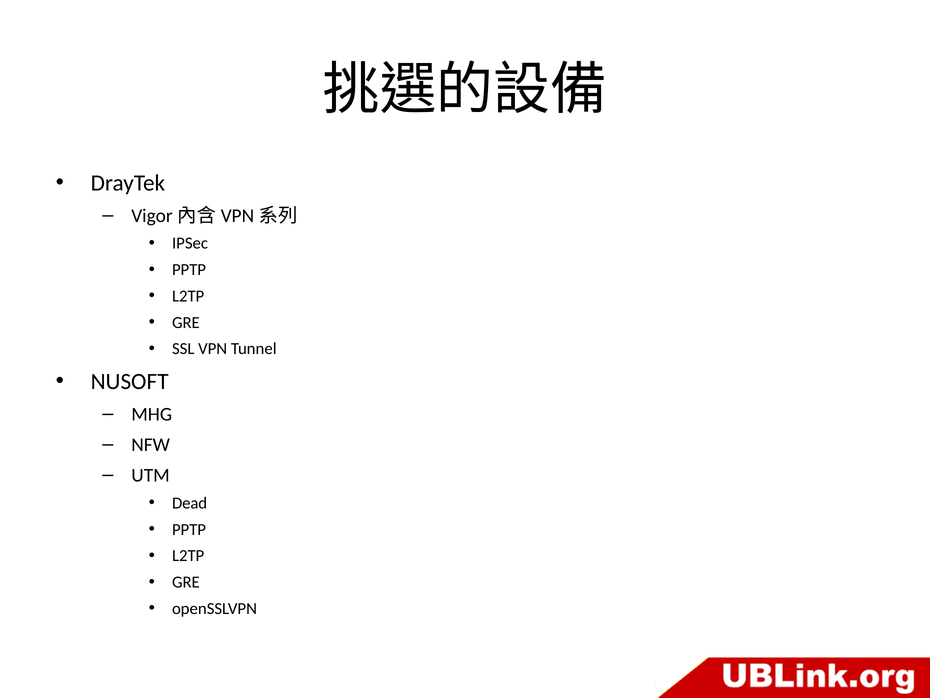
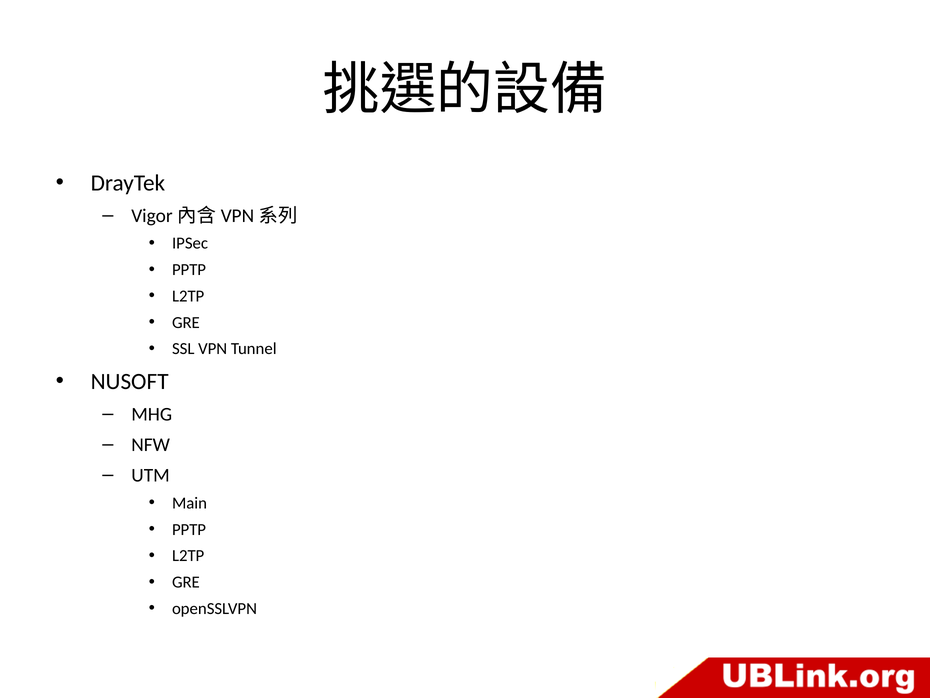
Dead: Dead -> Main (190, 503)
